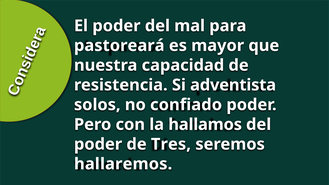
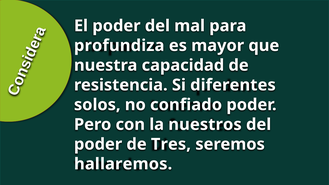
pastoreará: pastoreará -> profundiza (119, 46)
adventista: adventista -> diferentes (233, 85)
hallamos: hallamos -> nuestros (205, 125)
